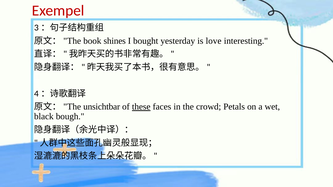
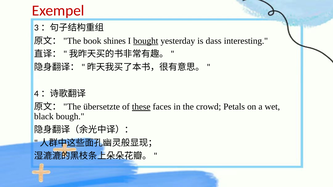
bought underline: none -> present (146, 41)
love: love -> dass (214, 41)
unsichtbar: unsichtbar -> übersetzte (102, 107)
